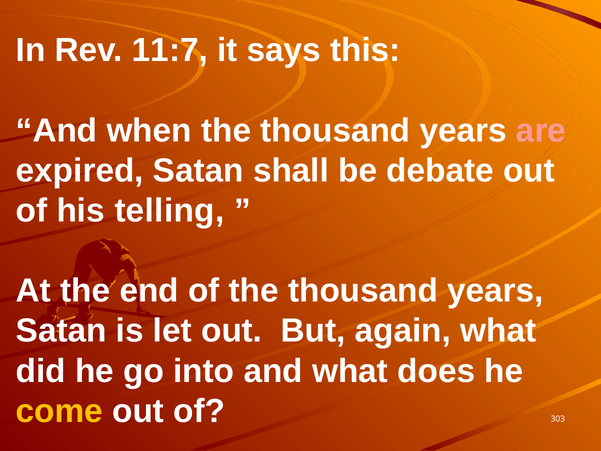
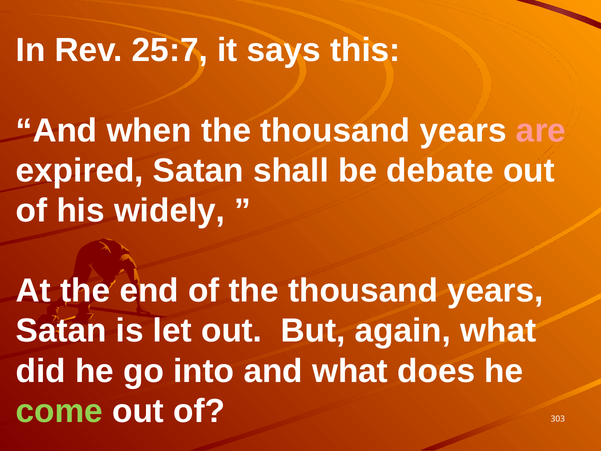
11:7: 11:7 -> 25:7 (170, 50)
telling: telling -> widely (170, 211)
come colour: yellow -> light green (59, 411)
